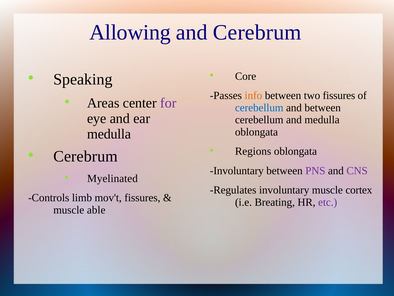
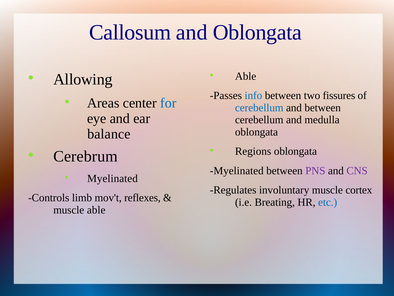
Allowing: Allowing -> Callosum (130, 32)
and Cerebrum: Cerebrum -> Oblongata (257, 32)
Core: Core -> Able (246, 76)
Speaking: Speaking -> Allowing (83, 79)
info colour: orange -> blue (253, 95)
for colour: purple -> blue (168, 103)
medulla: medulla -> balance (109, 134)
Involuntary: Involuntary -> Myelinated (237, 170)
mov't fissures: fissures -> reflexes (142, 197)
etc colour: purple -> blue (328, 202)
